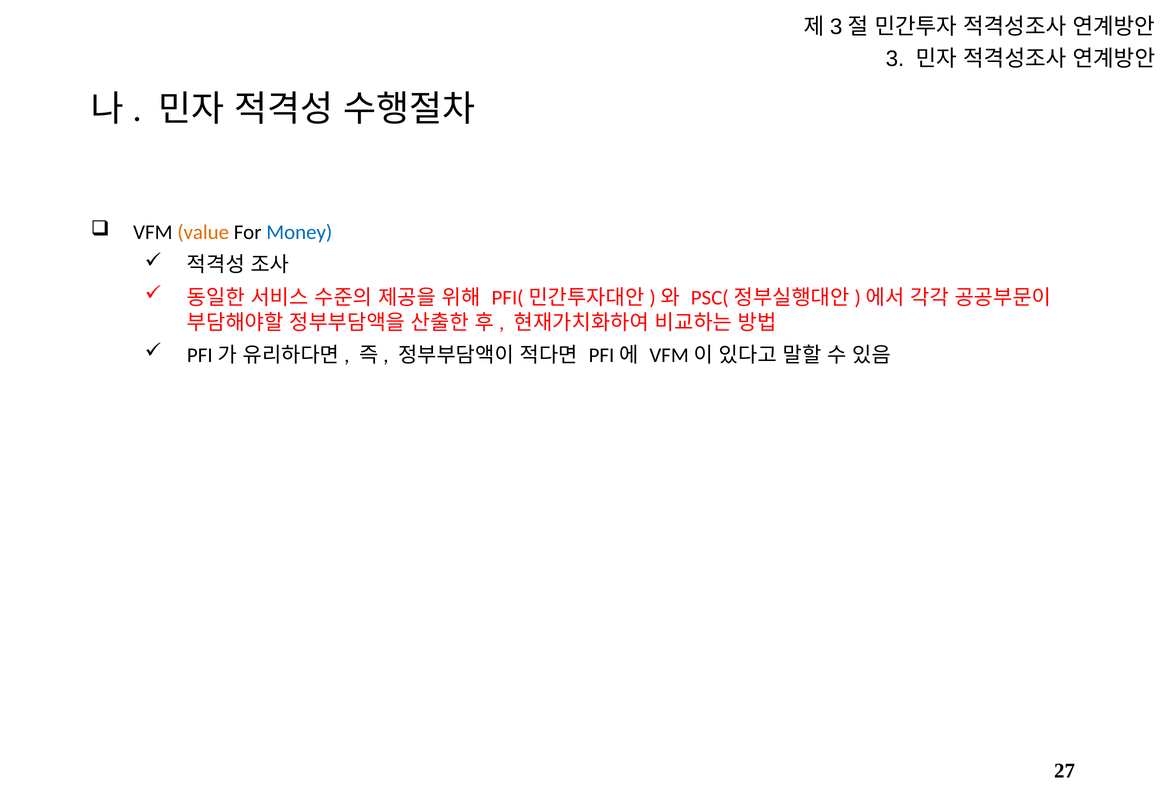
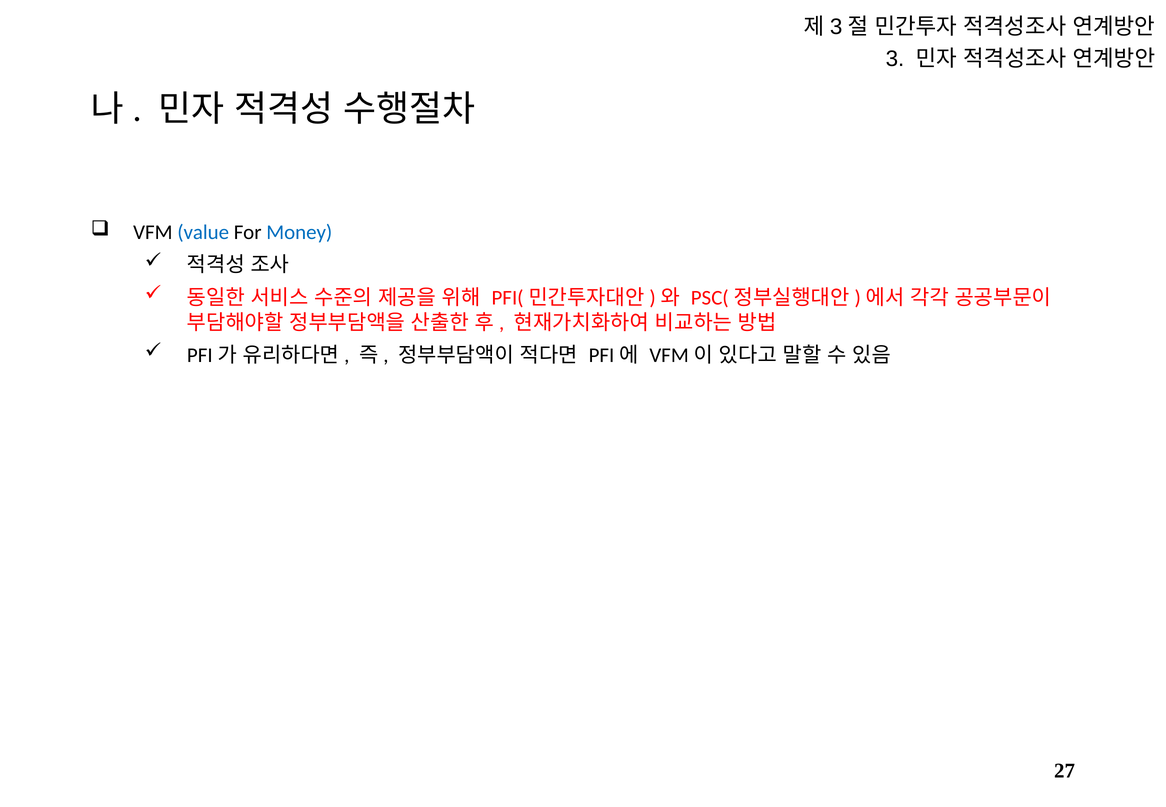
value colour: orange -> blue (203, 233)
